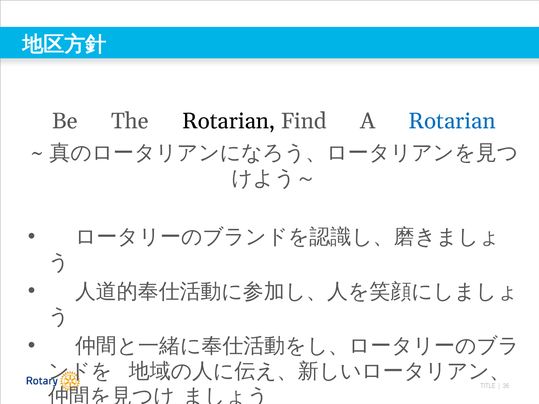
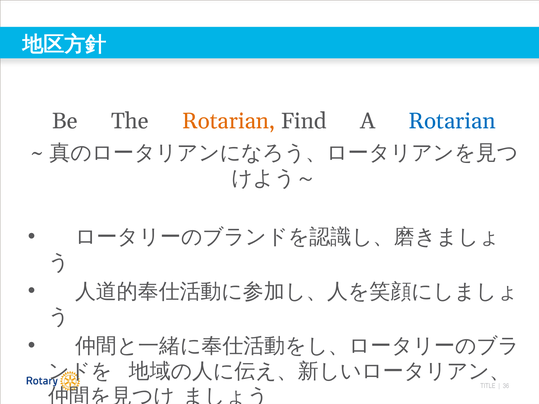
Rotarian colour: black -> orange (229, 121)
